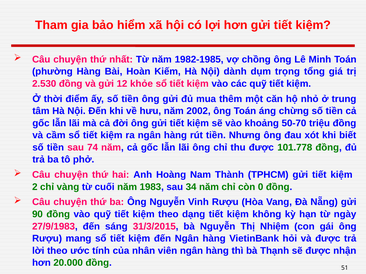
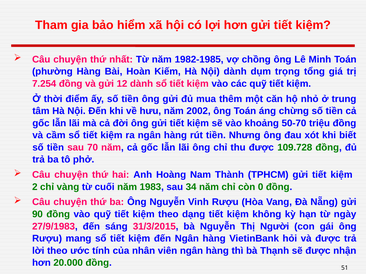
2.530: 2.530 -> 7.254 (44, 84)
12 khỏe: khỏe -> dành (142, 84)
74: 74 -> 70 (93, 148)
101.778: 101.778 -> 109.728 (295, 148)
Nhiệm: Nhiệm -> Người (275, 227)
